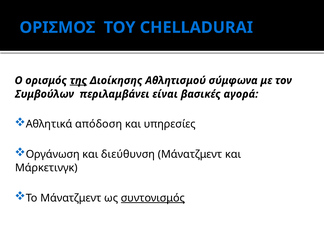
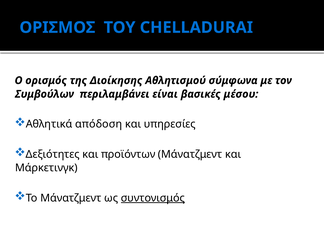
της underline: present -> none (78, 80)
αγορά: αγορά -> μέσου (241, 94)
Οργάνωση: Οργάνωση -> Δεξιότητες (53, 154)
διεύθυνση: διεύθυνση -> προϊόντων (128, 154)
